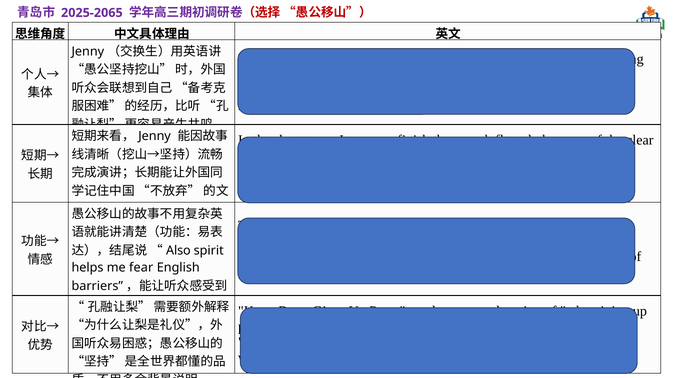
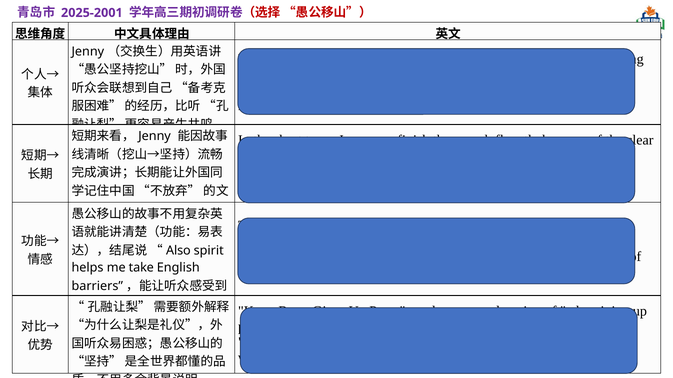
2025-2065: 2025-2065 -> 2025-2001 (92, 13)
fear: fear -> take (141, 268)
